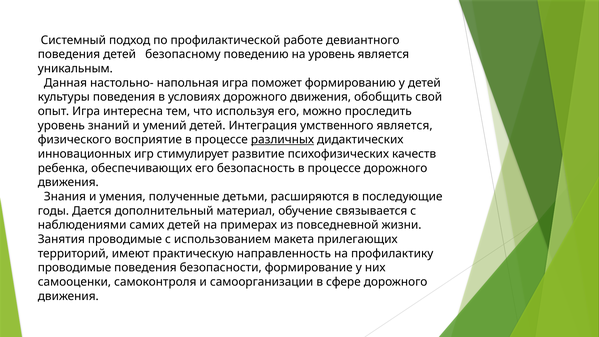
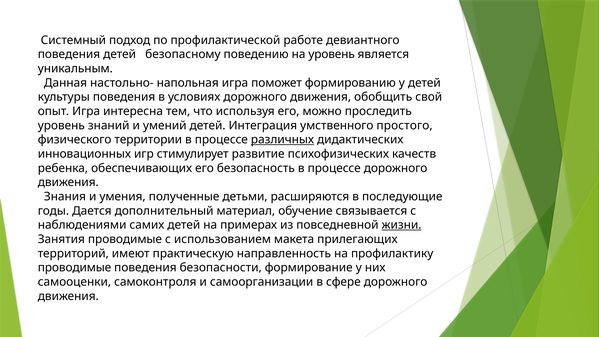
умственного является: является -> простого (405, 125)
восприятие: восприятие -> территории (148, 140)
жизни underline: none -> present (402, 225)
